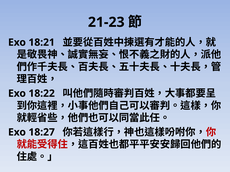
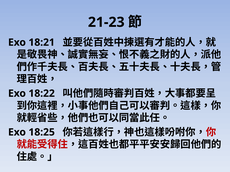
18:27: 18:27 -> 18:25 (42, 133)
